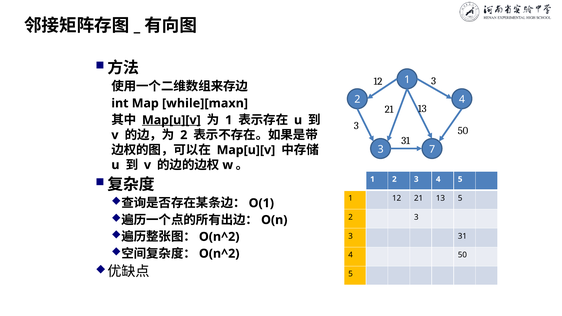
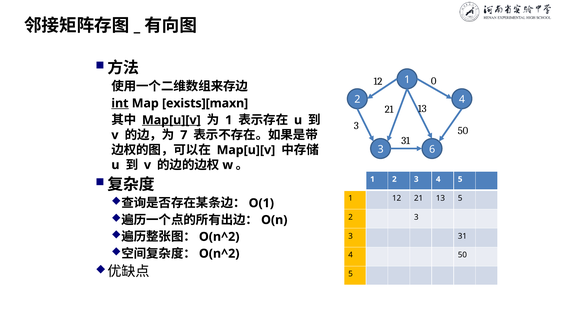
12 3: 3 -> 0 (434, 81)
int underline: none -> present (120, 103)
while][maxn: while][maxn -> exists][maxn (205, 103)
2: 2 -> 7 (184, 135)
7: 7 -> 6 (432, 149)
